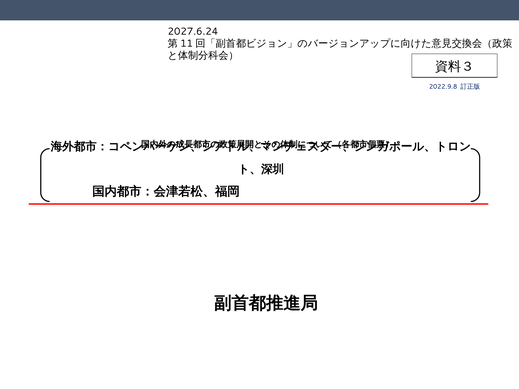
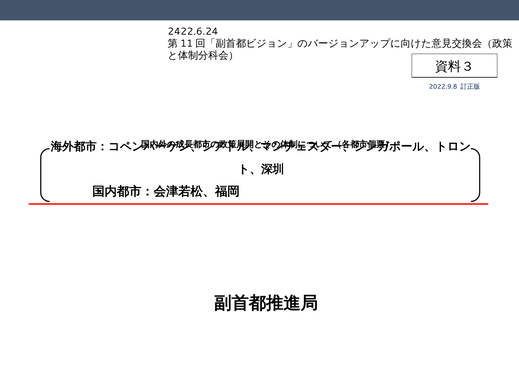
2027.6.24: 2027.6.24 -> 2422.6.24 (193, 31)
